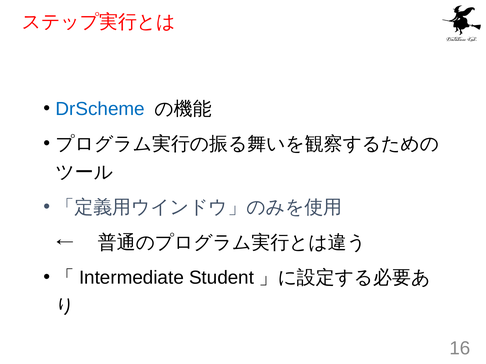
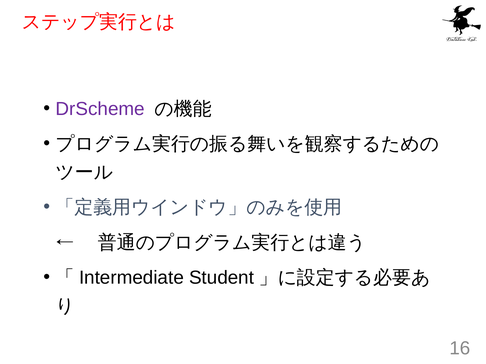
DrScheme colour: blue -> purple (100, 109)
